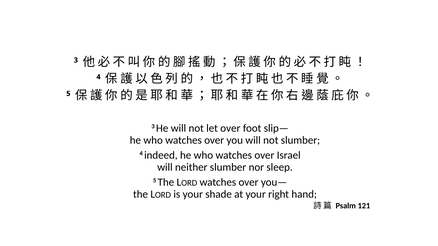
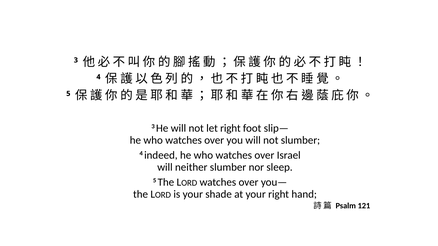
let over: over -> right (230, 128)
